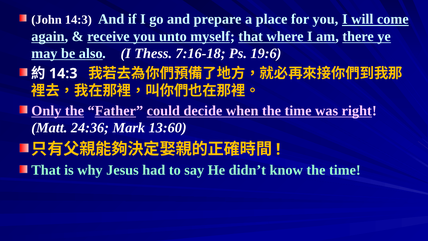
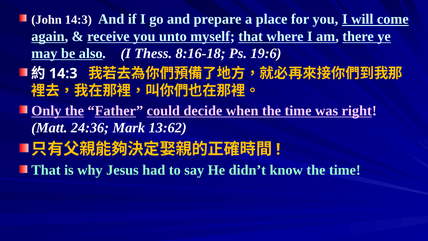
7:16-18: 7:16-18 -> 8:16-18 (201, 53)
13:60: 13:60 -> 13:62 (168, 128)
